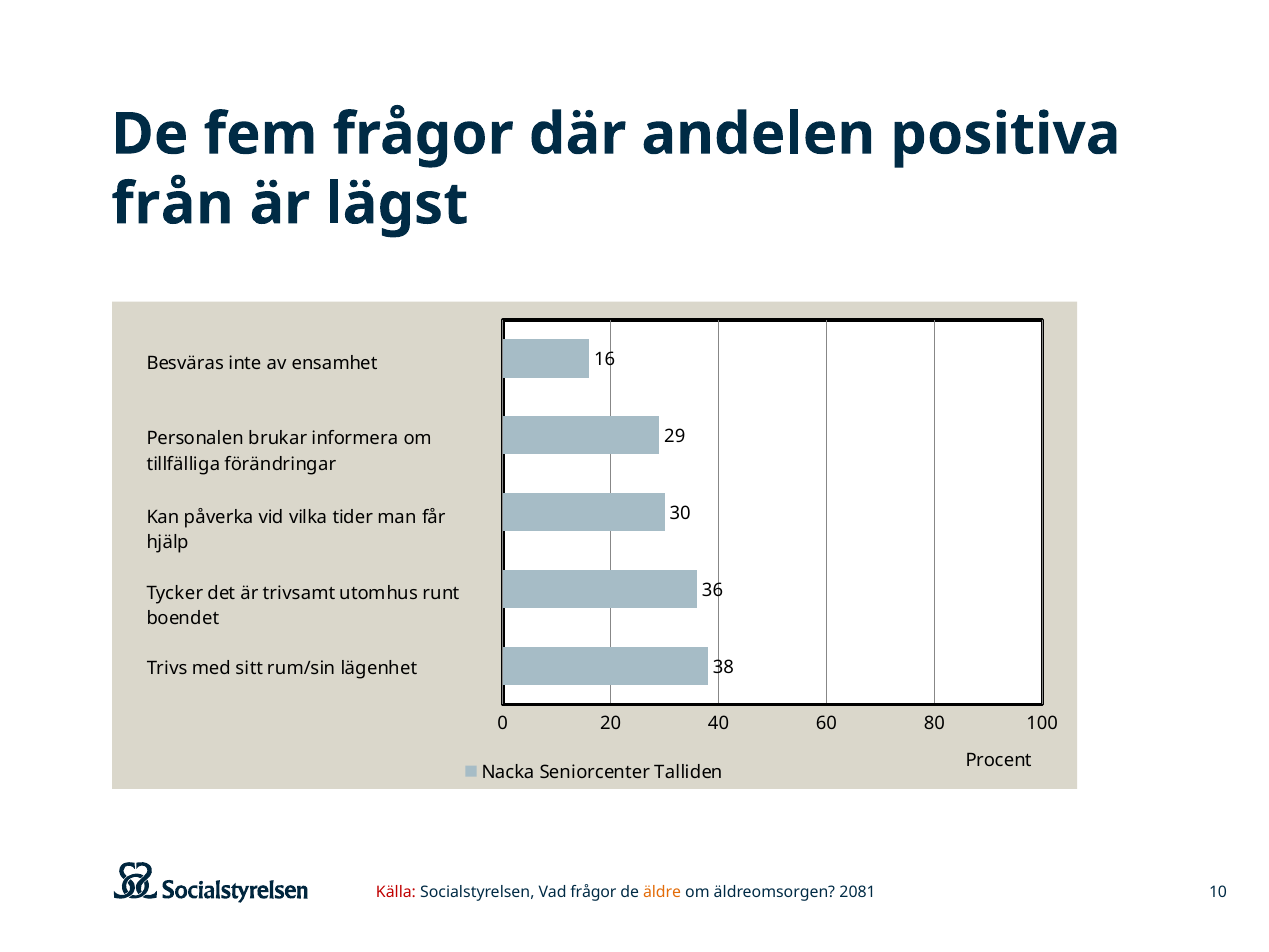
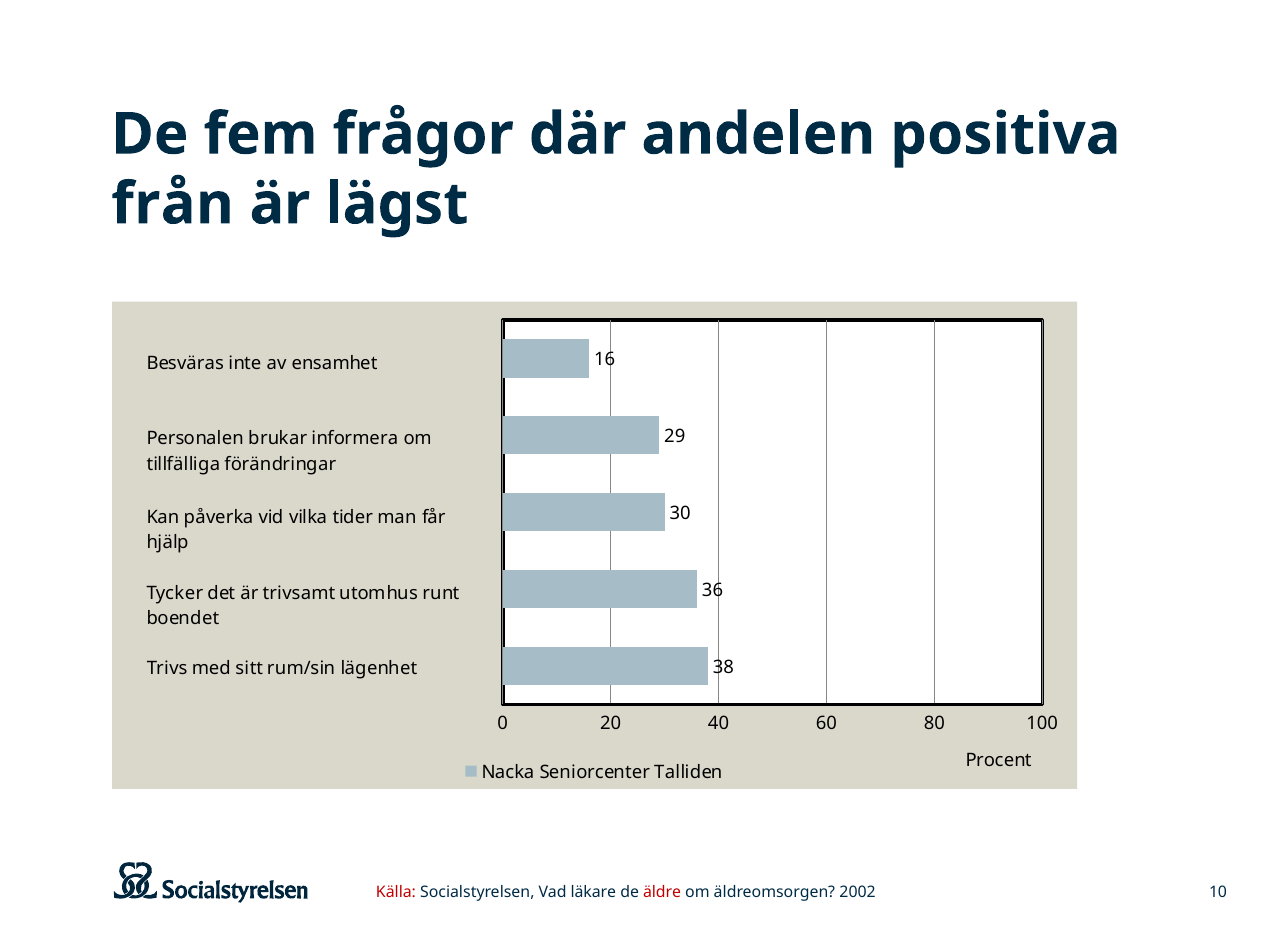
Vad frågor: frågor -> läkare (593, 892)
äldre colour: orange -> red (662, 892)
2081: 2081 -> 2002 (858, 892)
